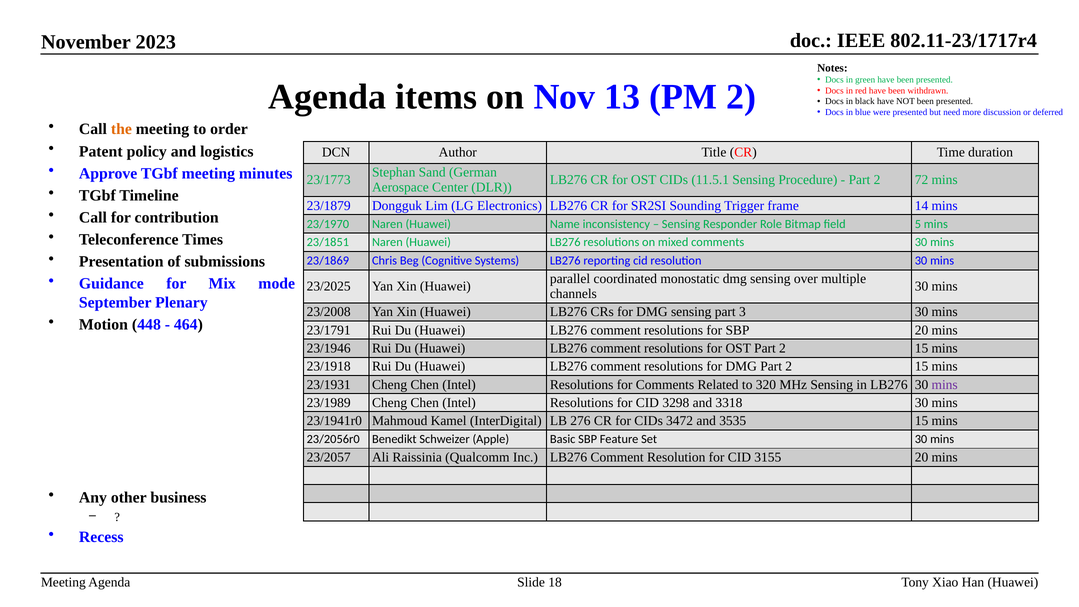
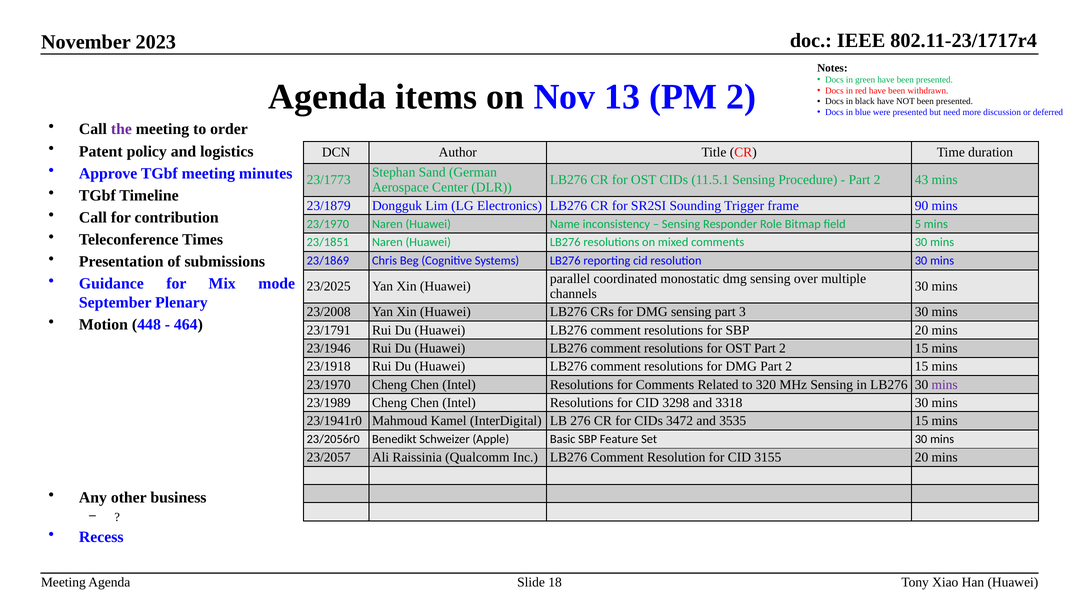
the colour: orange -> purple (121, 129)
72: 72 -> 43 (922, 180)
14: 14 -> 90 (922, 206)
23/1931: 23/1931 -> 23/1970 (329, 385)
